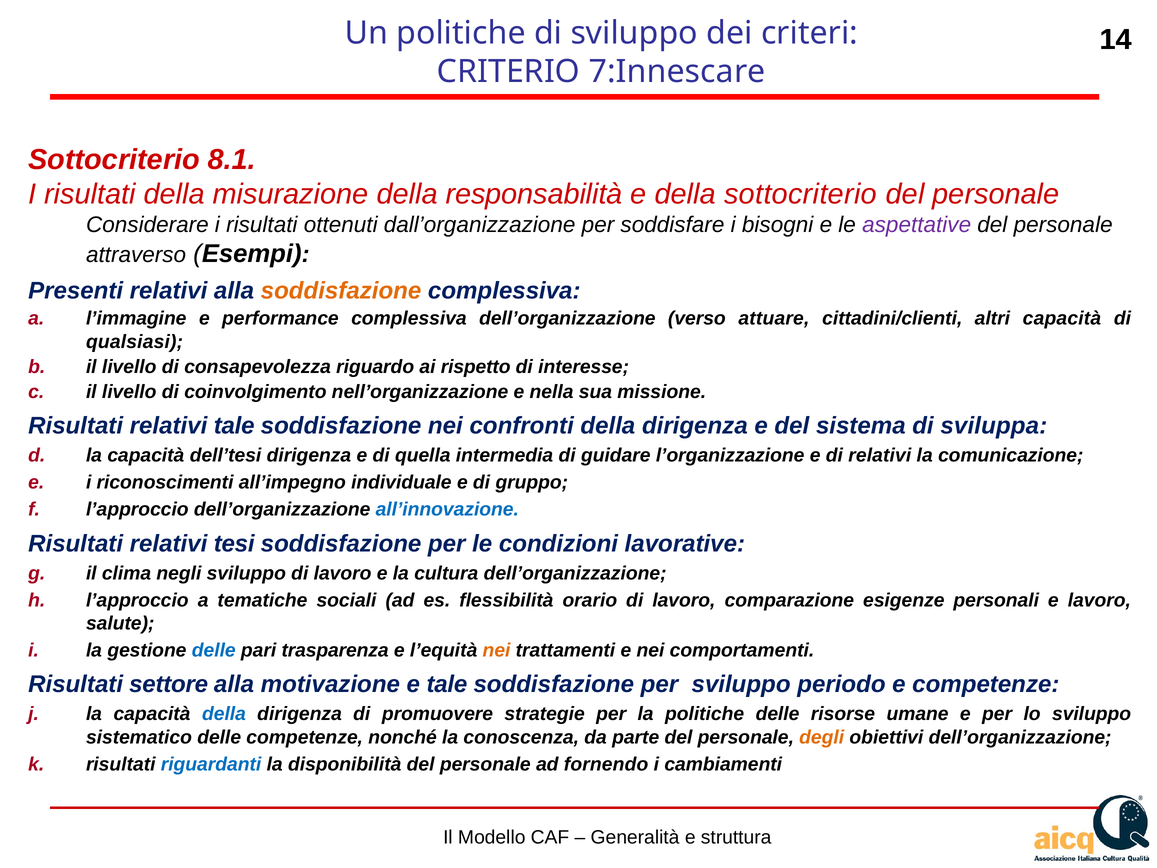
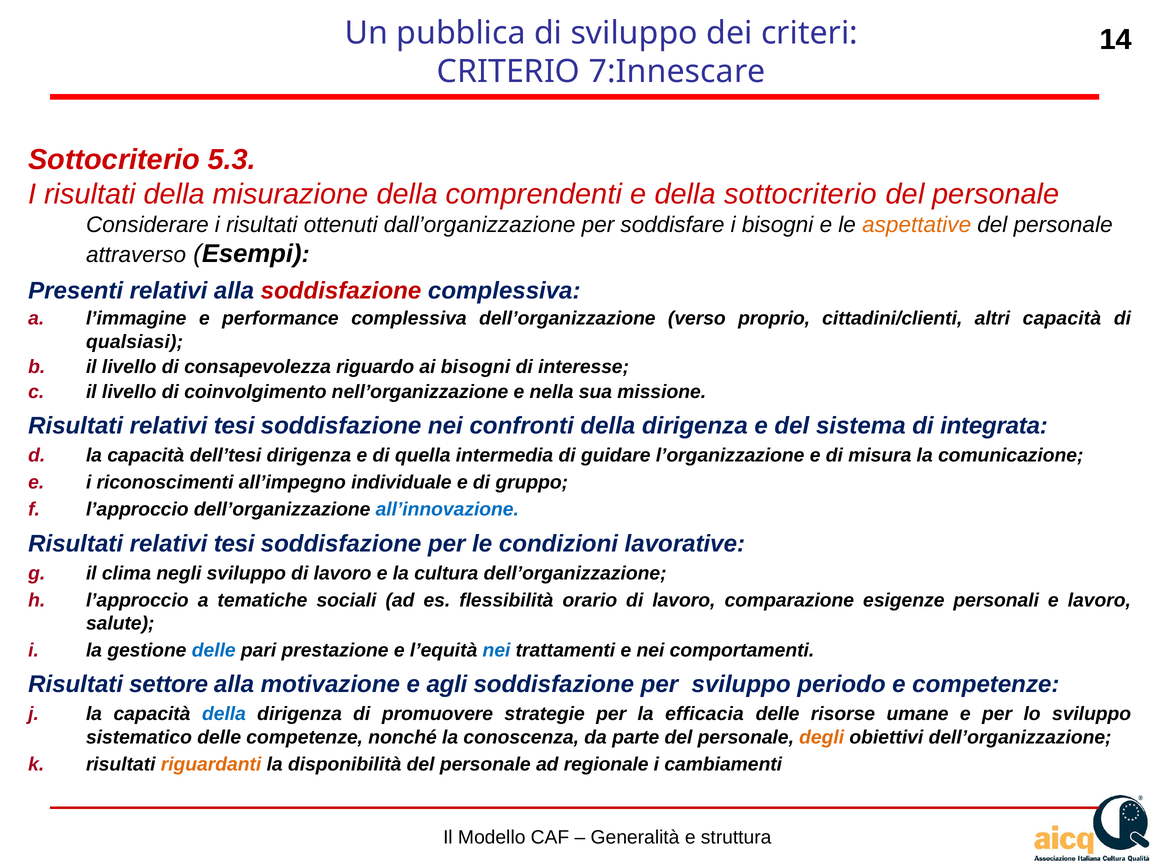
Un politiche: politiche -> pubblica (461, 33)
8.1: 8.1 -> 5.3 (232, 160)
responsabilità: responsabilità -> comprendenti (534, 194)
aspettative colour: purple -> orange (917, 225)
soddisfazione colour: orange -> red (341, 291)
attuare: attuare -> proprio (774, 318)
ai rispetto: rispetto -> bisogni (476, 367)
tale: tale -> tesi (234, 426)
sviluppa: sviluppa -> integrata (994, 426)
di relativi: relativi -> misura (880, 455)
trasparenza: trasparenza -> prestazione (335, 650)
nei colour: orange -> blue (497, 650)
e tale: tale -> agli (447, 684)
la politiche: politiche -> efficacia (704, 714)
riguardanti colour: blue -> orange (211, 764)
fornendo: fornendo -> regionale (606, 764)
